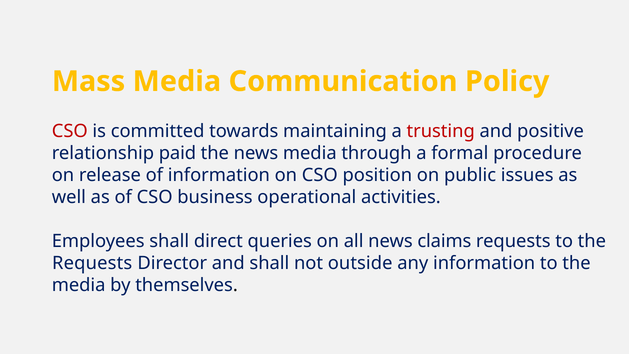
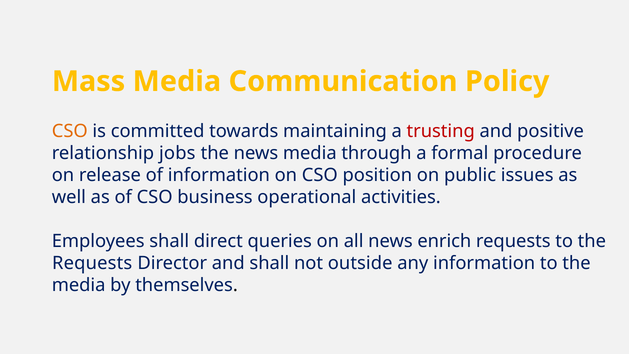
CSO colour: red -> orange (70, 131)
paid: paid -> jobs (177, 153)
claims: claims -> enrich (444, 241)
